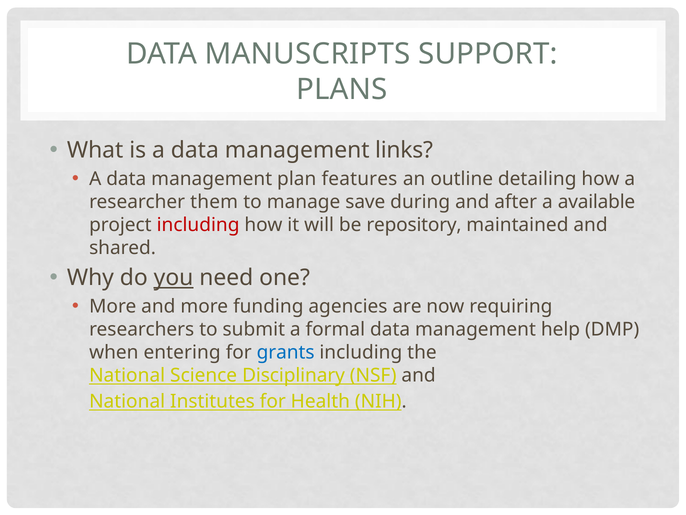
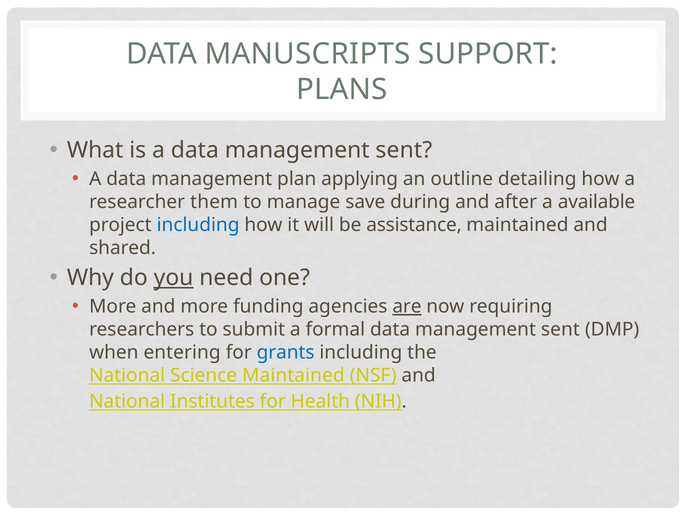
a data management links: links -> sent (404, 150)
features: features -> applying (360, 179)
including colour: red -> blue (198, 225)
repository: repository -> assistance (414, 225)
are underline: none -> present (407, 306)
formal data management help: help -> sent (560, 329)
Science Disciplinary: Disciplinary -> Maintained (293, 375)
